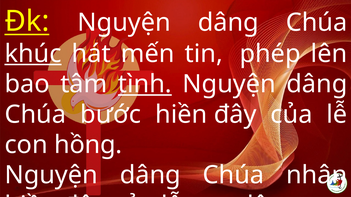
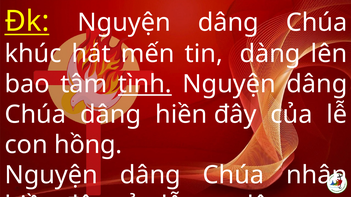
khúc underline: present -> none (33, 54)
phép: phép -> dàng (270, 54)
Chúa bước: bước -> dâng (111, 115)
